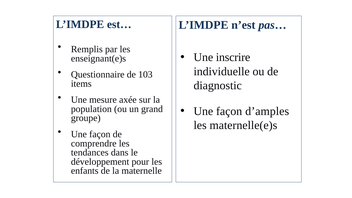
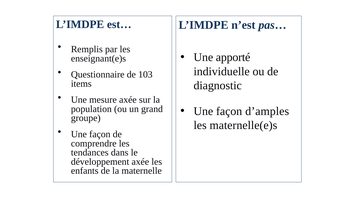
inscrire: inscrire -> apporté (233, 57)
développement pour: pour -> axée (140, 162)
